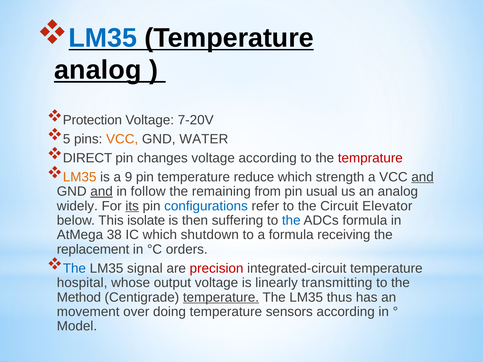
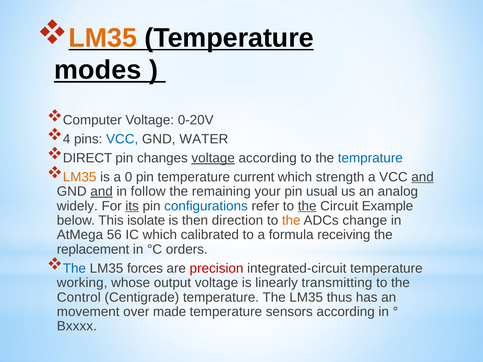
LM35 colour: blue -> orange (103, 38)
analog: analog -> modes (98, 70)
Protection: Protection -> Computer (92, 120)
7-20V: 7-20V -> 0-20V (196, 120)
5: 5 -> 4 (67, 139)
VCC colour: orange -> blue (122, 139)
voltage underline: none -> present (213, 158)
temprature colour: red -> blue (370, 158)
9: 9 -> 0 (128, 177)
reduce: reduce -> current (254, 177)
from: from -> your (268, 192)
the underline: none -> present (307, 206)
Elevator: Elevator -> Example (387, 206)
suffering: suffering -> direction (237, 221)
the colour: blue -> orange (291, 221)
ADCs formula: formula -> change (365, 221)
38: 38 -> 56 (114, 235)
shutdown: shutdown -> calibrated (210, 235)
signal: signal -> forces (145, 268)
hospital: hospital -> working (82, 283)
Method: Method -> Control (79, 297)
temperature underline: present -> none (221, 297)
doing: doing -> made (170, 312)
Model: Model -> Bxxxx (77, 326)
